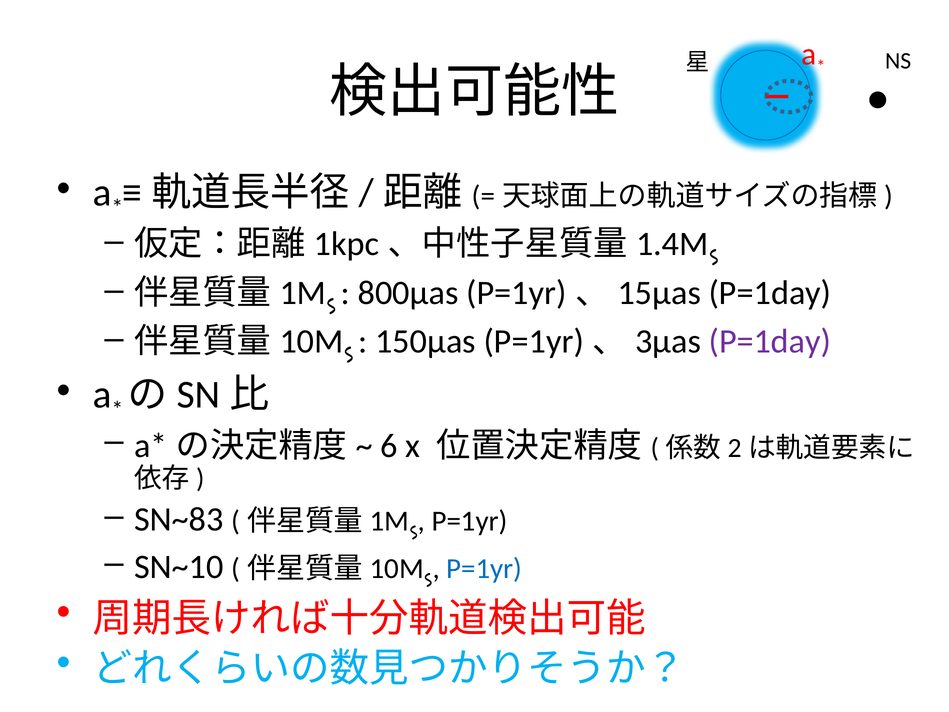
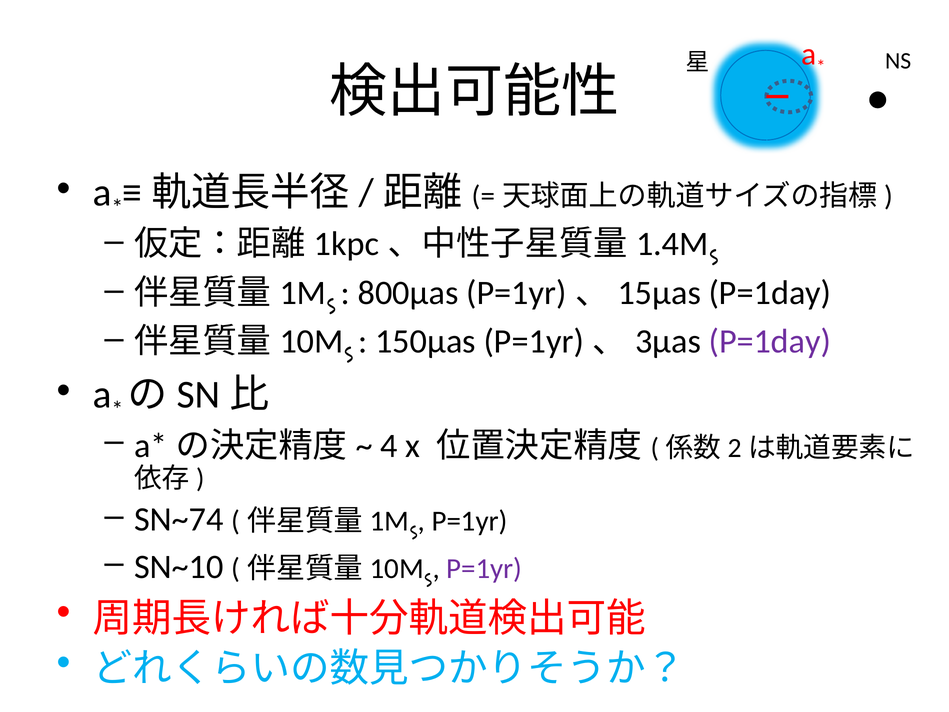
6: 6 -> 4 (389, 446)
SN~83: SN~83 -> SN~74 (179, 519)
P=1yr colour: blue -> purple (484, 568)
